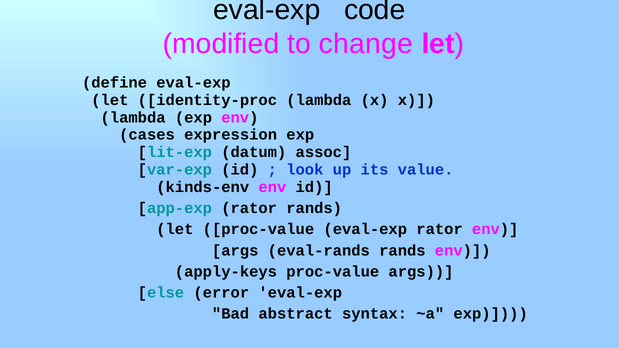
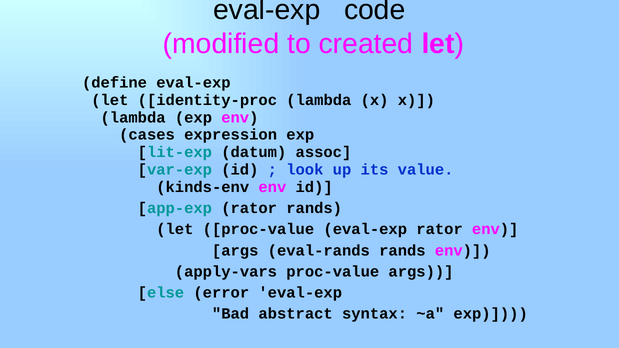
change: change -> created (366, 44)
apply-keys: apply-keys -> apply-vars (226, 272)
